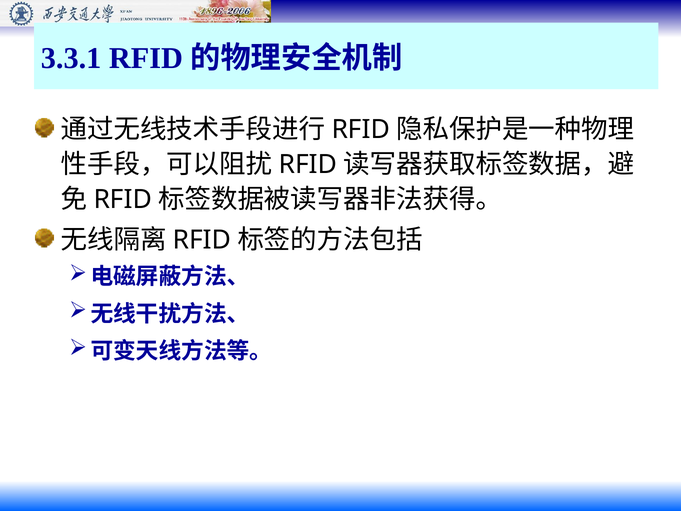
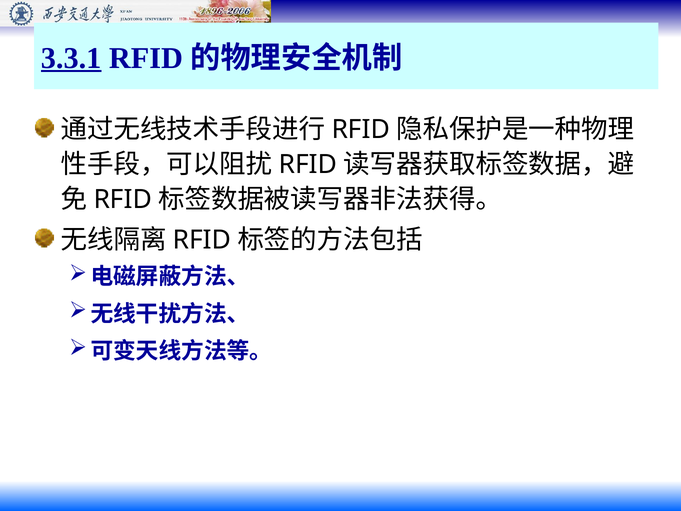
3.3.1 underline: none -> present (71, 58)
